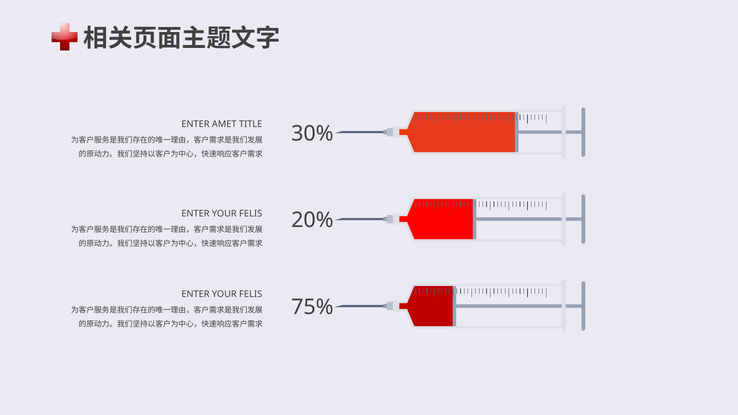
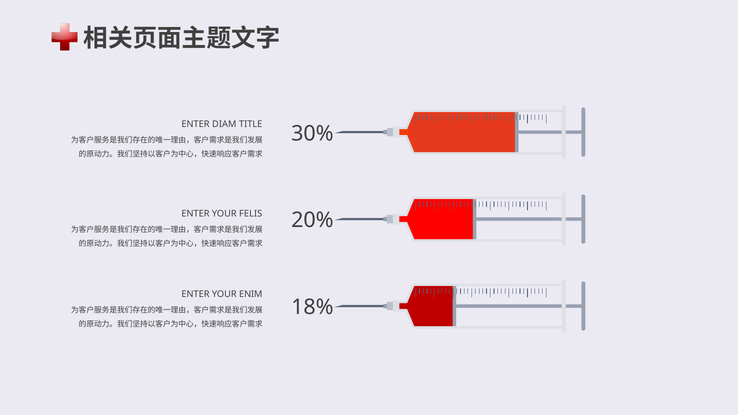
AMET: AMET -> DIAM (224, 124)
FELIS: FELIS -> ENIM (251, 294)
75%: 75% -> 18% (312, 307)
